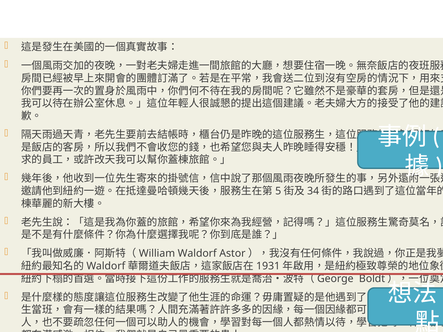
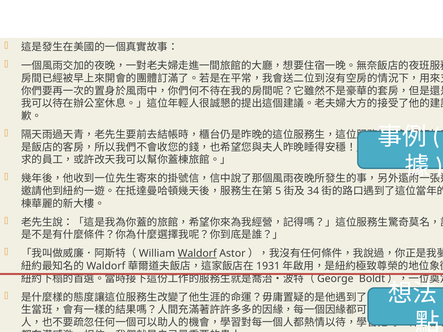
Waldorf underline: none -> present (197, 254)
